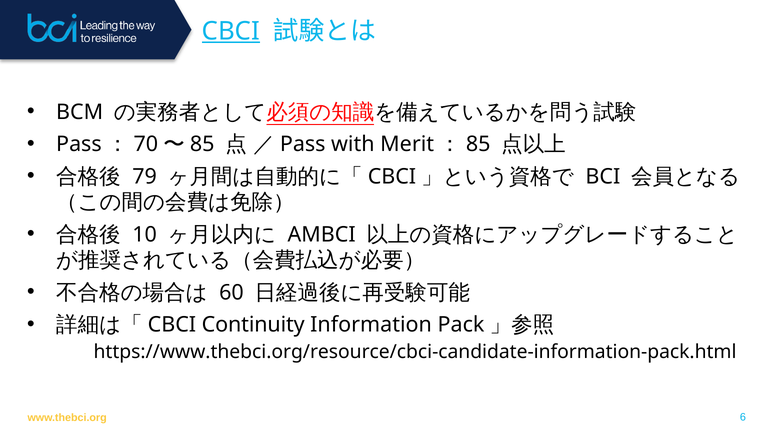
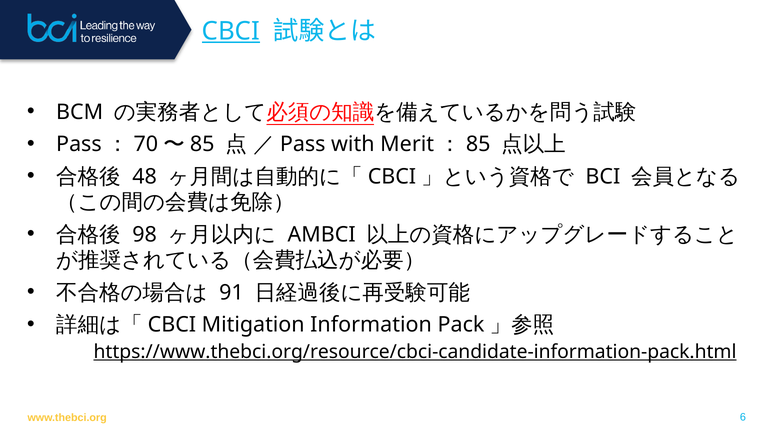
79: 79 -> 48 (145, 176)
10: 10 -> 98 (145, 234)
60: 60 -> 91 (231, 292)
Continuity: Continuity -> Mitigation (253, 325)
https://www.thebci.org/resource/cbci-candidate-information-pack.html underline: none -> present (415, 352)
